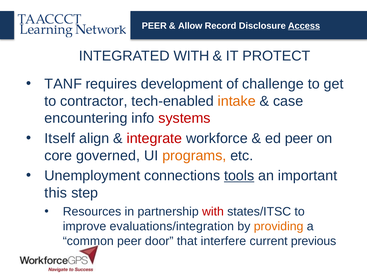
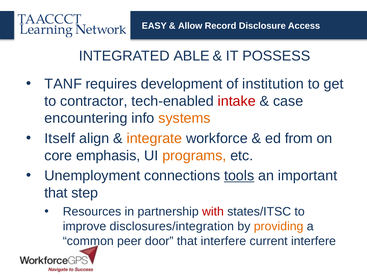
PEER: PEER -> EASY (154, 26)
Access underline: present -> none (304, 26)
INTEGRATED WITH: WITH -> ABLE (192, 56)
PROTECT: PROTECT -> POSSESS (276, 56)
challenge: challenge -> institution (273, 84)
intake colour: orange -> red (237, 101)
systems colour: red -> orange (185, 118)
integrate colour: red -> orange (154, 139)
ed peer: peer -> from (299, 139)
governed: governed -> emphasis (108, 156)
this: this -> that (56, 193)
evaluations/integration: evaluations/integration -> disclosures/integration (172, 227)
current previous: previous -> interfere (313, 241)
